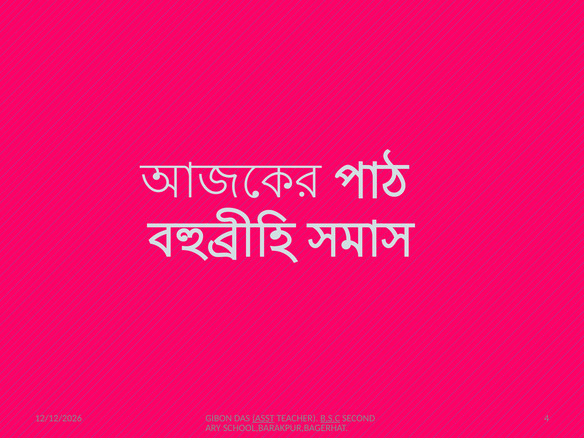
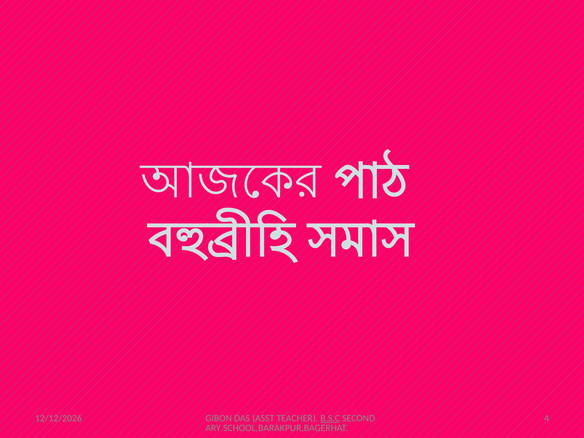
ASST underline: present -> none (263, 418)
